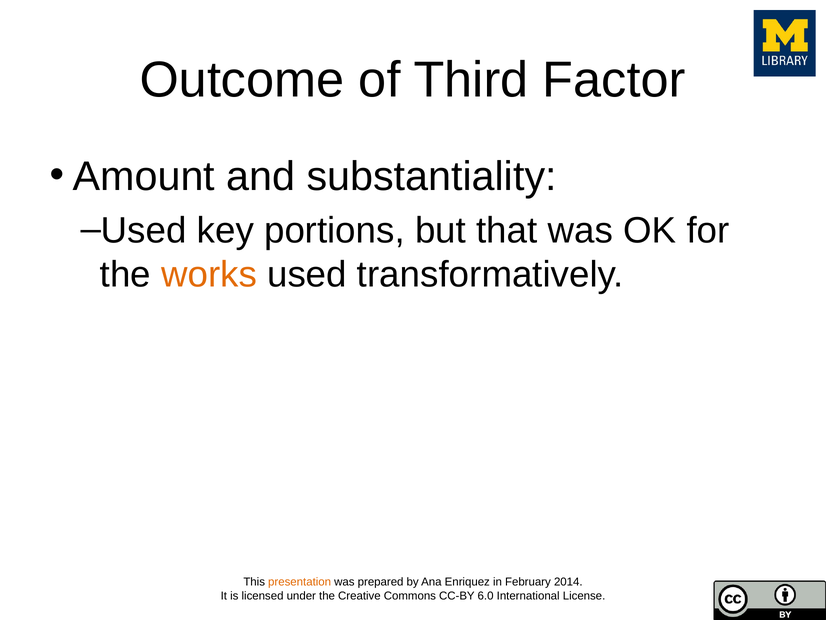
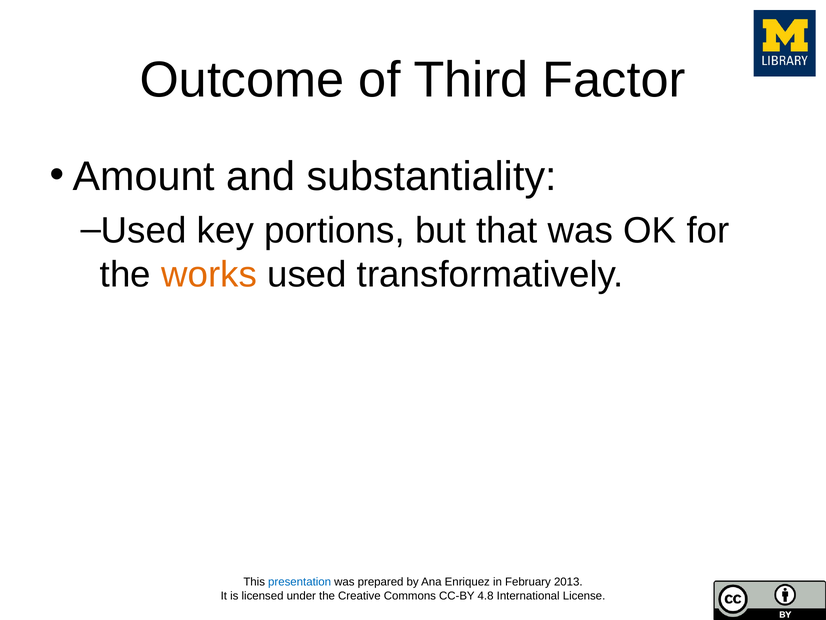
presentation colour: orange -> blue (300, 582)
2014: 2014 -> 2013 (568, 582)
6.0: 6.0 -> 4.8 (486, 595)
